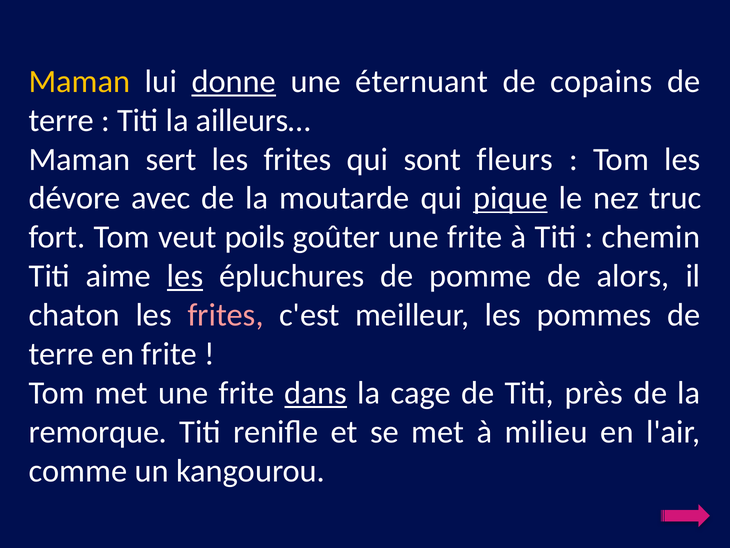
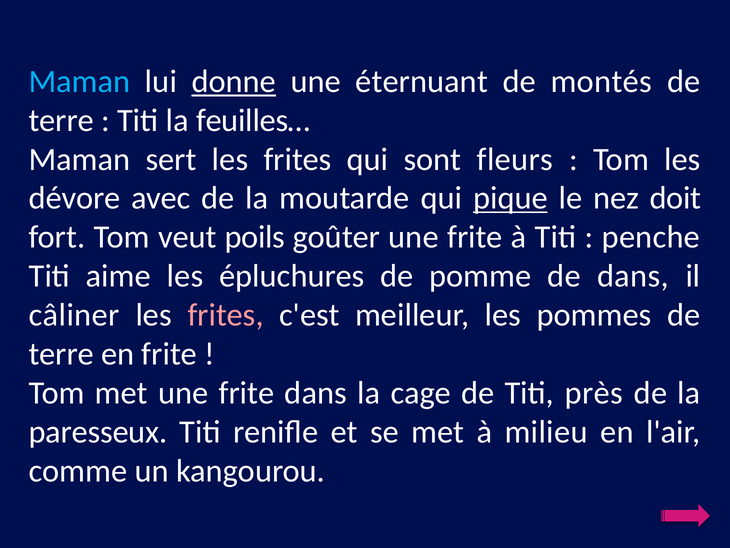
Maman colour: yellow -> light blue (80, 81)
copains: copains -> montés (601, 81)
ailleurs…: ailleurs… -> feuilles… (253, 120)
truc: truc -> doit (675, 198)
chemin: chemin -> penche (651, 237)
les underline: present -> none (185, 276)
de alors: alors -> dans (633, 276)
chaton: chaton -> câliner (74, 315)
dans underline: present -> none (316, 393)
remorque: remorque -> paresseux (98, 432)
